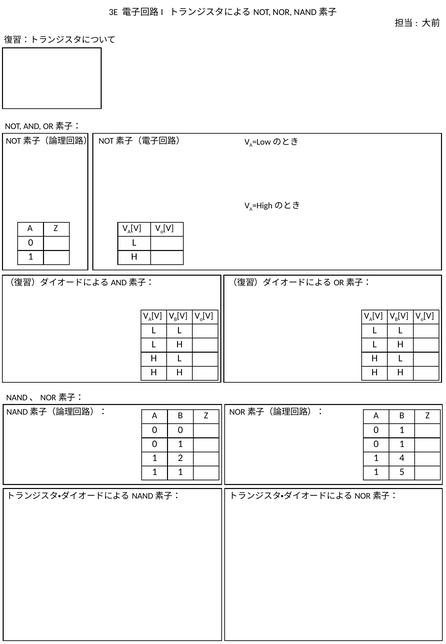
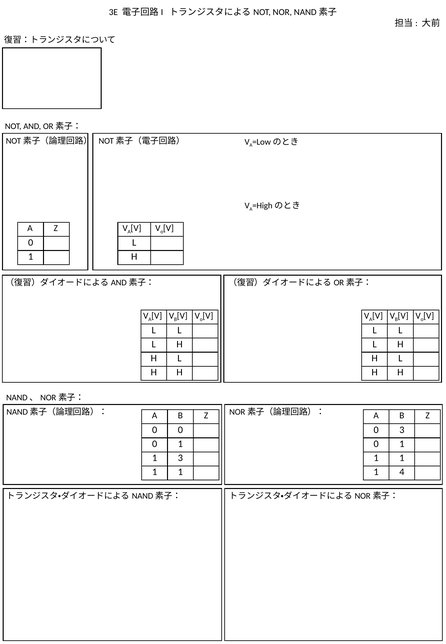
1: 1 -> 3 (402, 430)
1 2: 2 -> 3 (180, 458)
4: 4 -> 1 (402, 458)
5: 5 -> 4 (402, 472)
